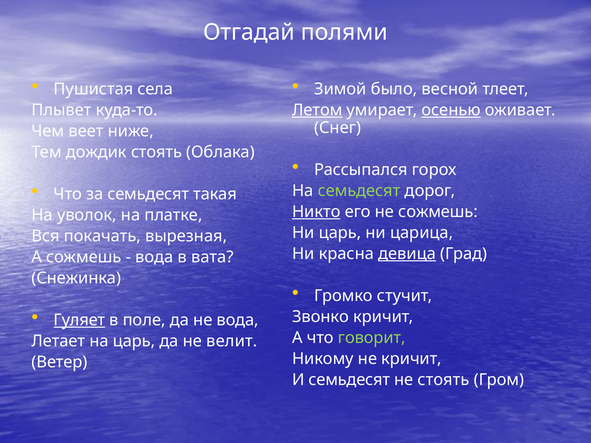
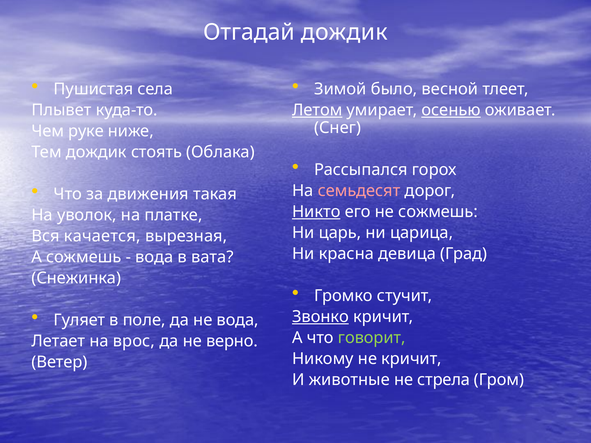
Отгадай полями: полями -> дождик (344, 32)
веет: веет -> руке (86, 131)
за семьдесят: семьдесят -> движения (148, 194)
семьдесят colour: light green -> pink (359, 191)
покачать: покачать -> качается (102, 236)
девица underline: present -> none (407, 254)
Гуляет underline: present -> none (79, 320)
Звонко underline: none -> present (320, 317)
на царь: царь -> врос (134, 341)
велит: велит -> верно (232, 341)
И семьдесят: семьдесят -> животные (349, 380)
не стоять: стоять -> стрела (444, 380)
